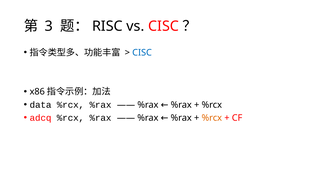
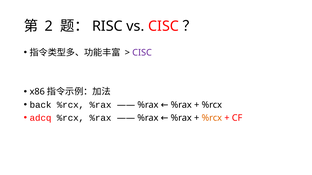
3: 3 -> 2 (49, 26)
CISC colour: blue -> purple (142, 53)
data: data -> back (41, 105)
